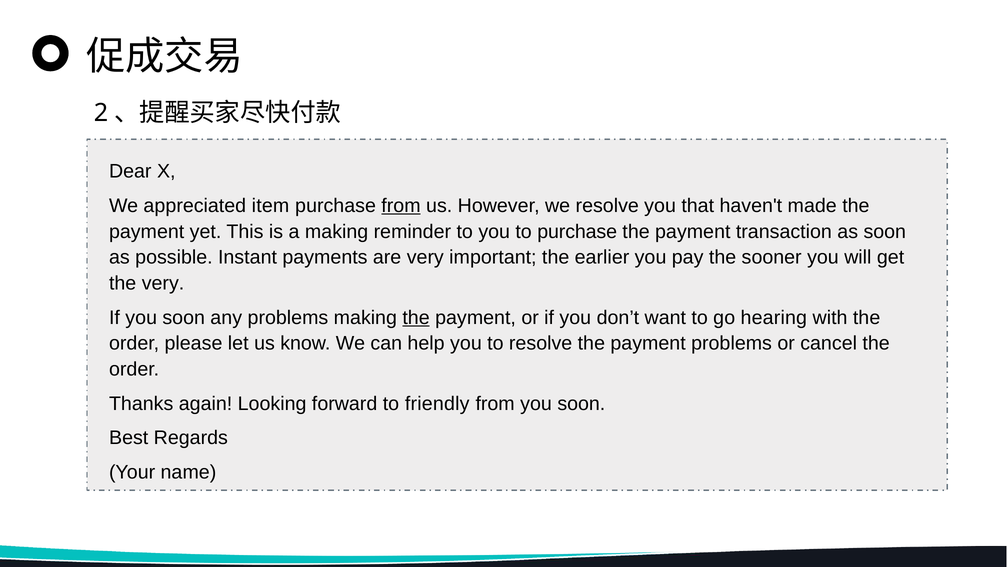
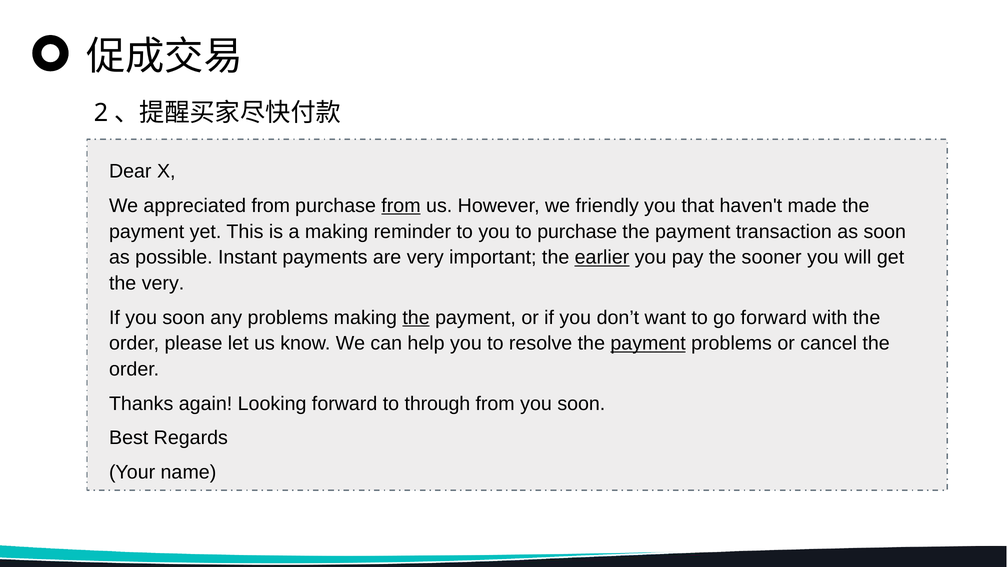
appreciated item: item -> from (271, 206)
we resolve: resolve -> friendly (607, 206)
earlier underline: none -> present (602, 257)
go hearing: hearing -> forward (774, 318)
payment underline: none -> present (648, 343)
friendly: friendly -> through (437, 404)
